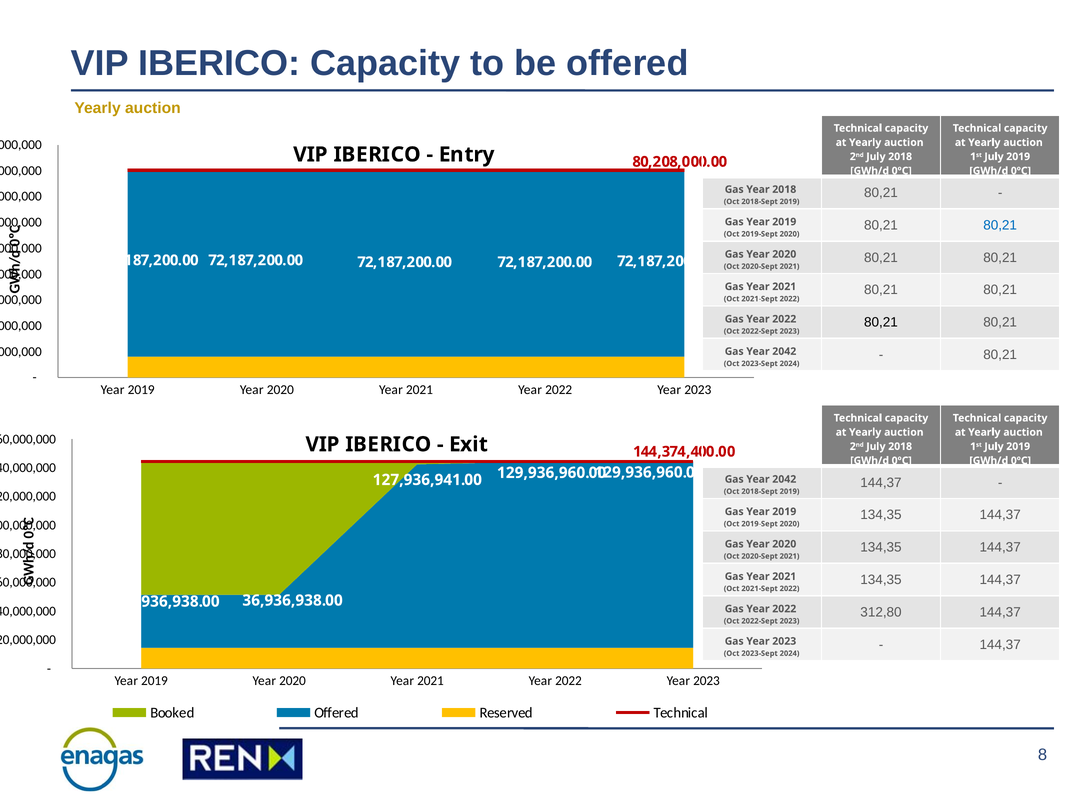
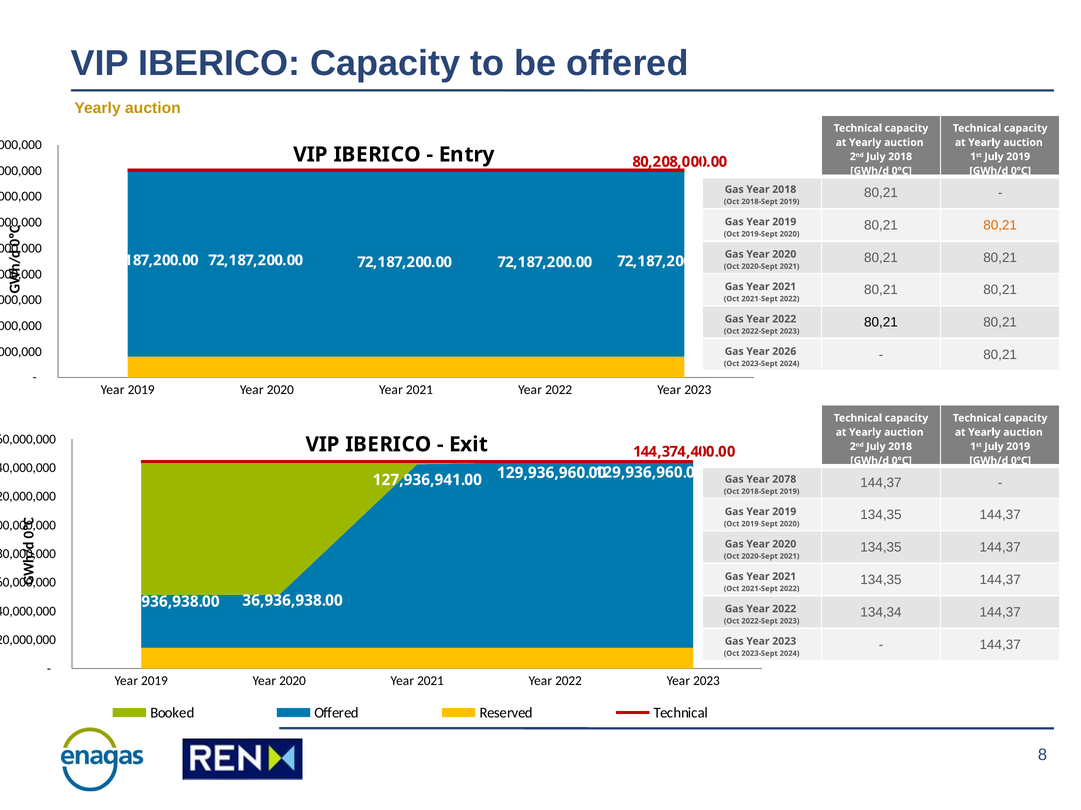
80,21 colour: blue -> orange (1000, 225)
2042: 2042 -> 2026 (784, 352)
2042: 2042 -> 2078 (784, 480)
312,80: 312,80 -> 134,34 (881, 613)
